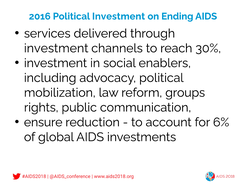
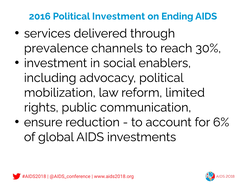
investment: investment -> prevalence (56, 48)
groups: groups -> limited (185, 92)
